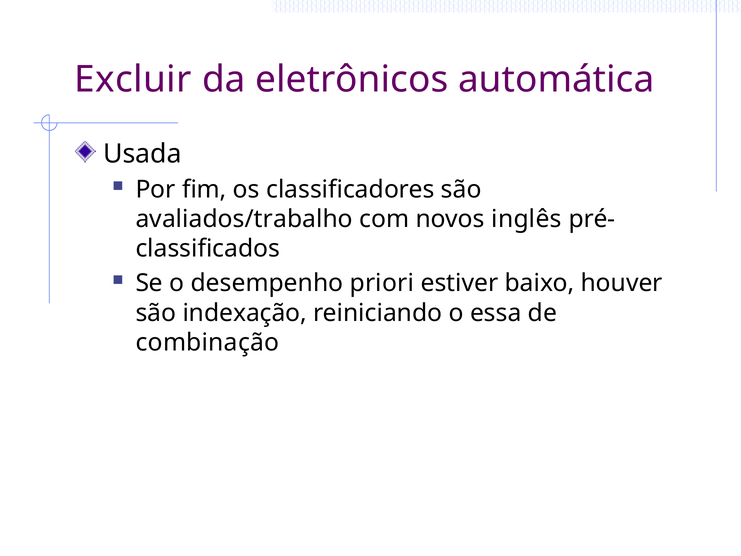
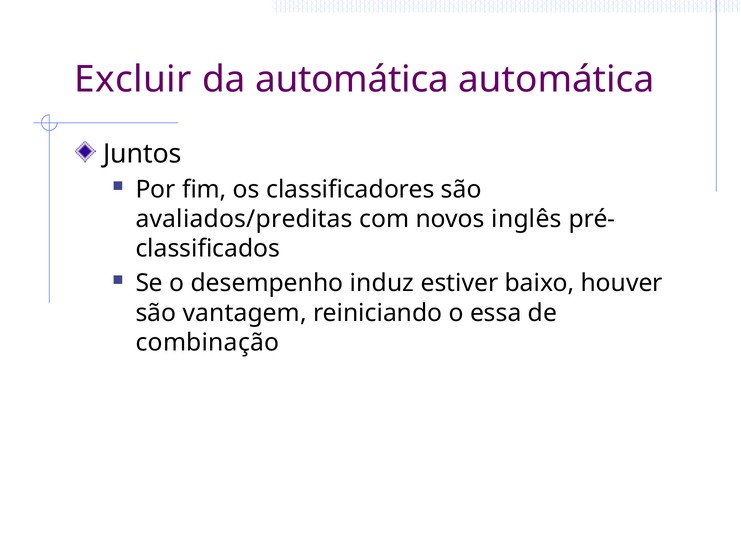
da eletrônicos: eletrônicos -> automática (352, 79)
Usada: Usada -> Juntos (142, 154)
avaliados/trabalho: avaliados/trabalho -> avaliados/preditas (244, 219)
priori: priori -> induz (382, 283)
indexação: indexação -> vantagem (245, 313)
